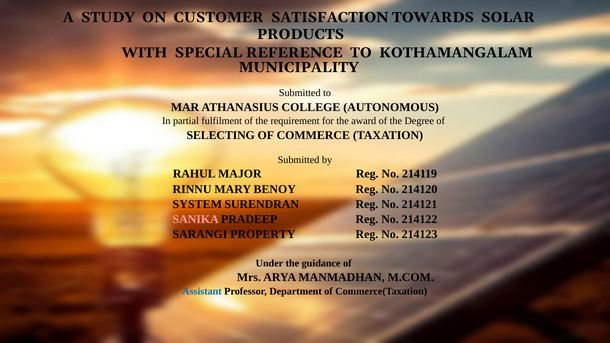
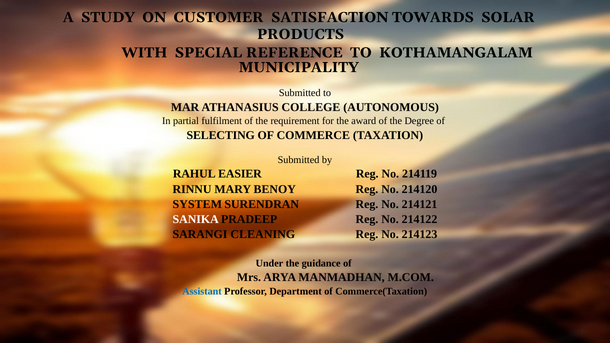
MAJOR: MAJOR -> EASIER (240, 174)
SANIKA colour: pink -> white (196, 219)
PROPERTY: PROPERTY -> CLEANING (263, 234)
